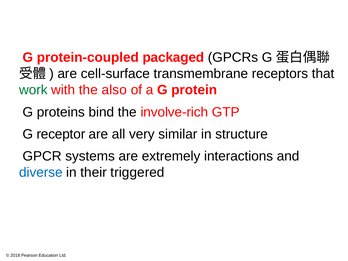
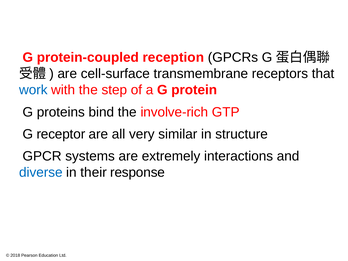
packaged: packaged -> reception (173, 58)
work colour: green -> blue (33, 90)
also: also -> step (114, 90)
triggered: triggered -> response (138, 172)
